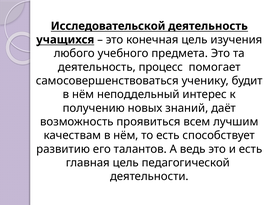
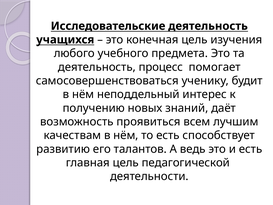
Исследовательской: Исследовательской -> Исследовательские (108, 26)
